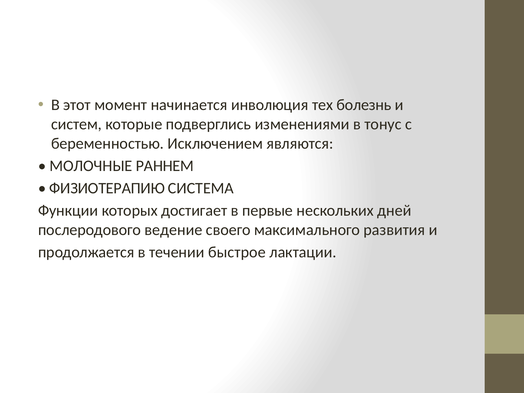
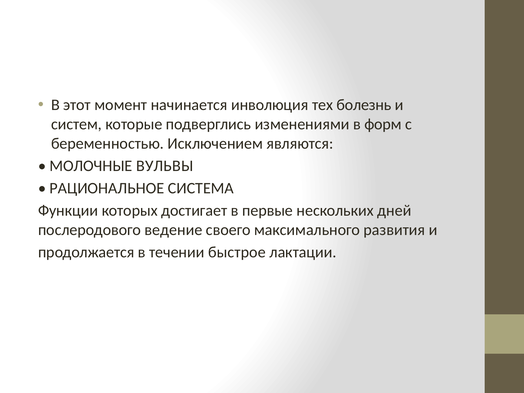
тонус: тонус -> форм (383, 124)
РАННЕМ: РАННЕМ -> ВУЛЬВЫ (165, 166)
ФИЗИОТЕРАПИЮ: ФИЗИОТЕРАПИЮ -> РАЦИОНАЛЬНОЕ (107, 188)
